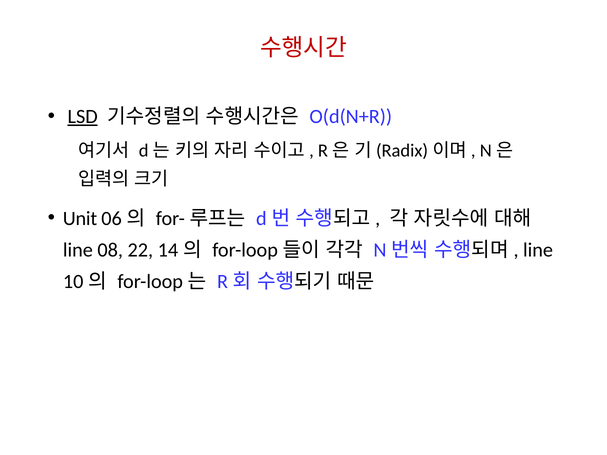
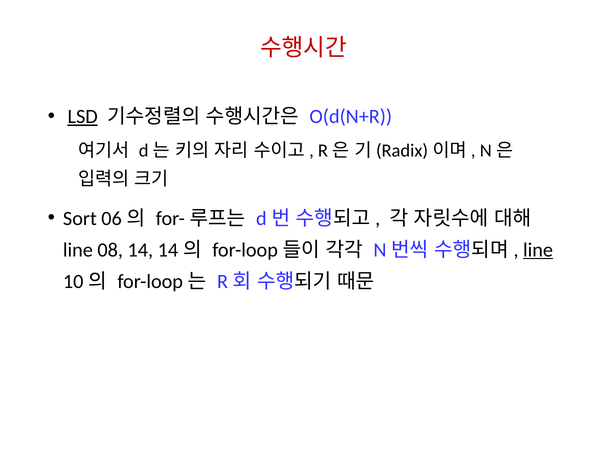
Unit: Unit -> Sort (80, 219)
22: 22 -> 14 (140, 250)
line underline: none -> present (538, 250)
